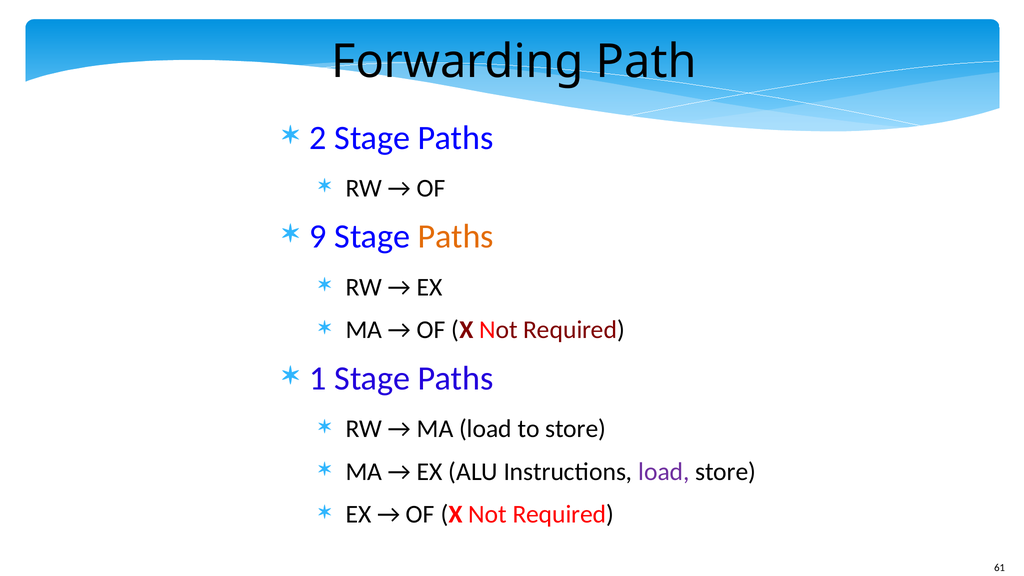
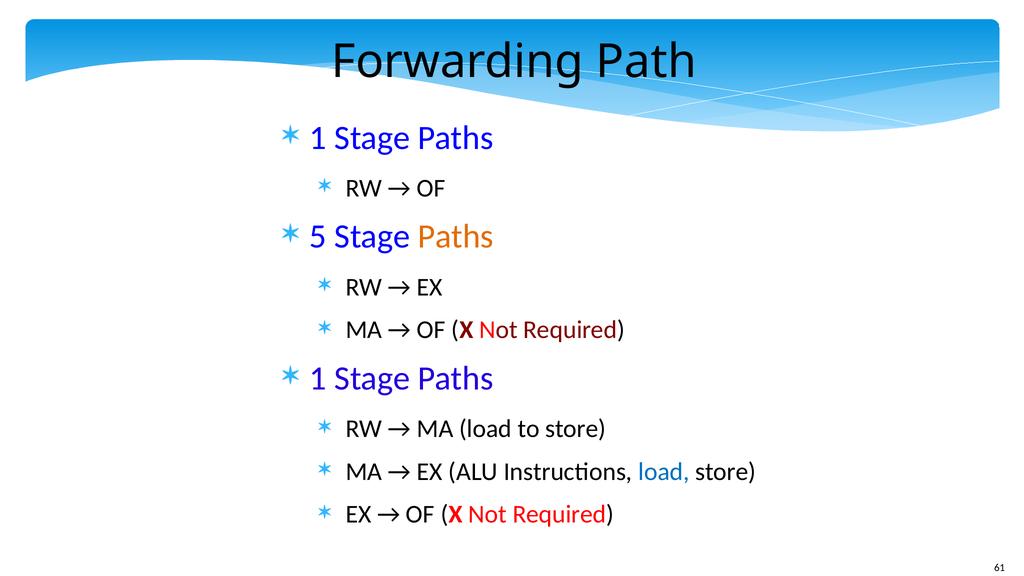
2: 2 -> 1 (318, 138)
9: 9 -> 5 (318, 237)
load colour: purple -> blue (664, 472)
